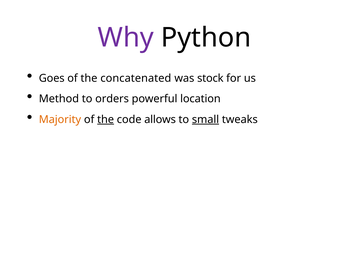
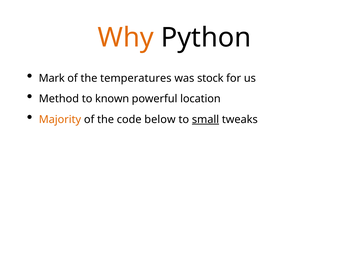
Why colour: purple -> orange (126, 38)
Goes: Goes -> Mark (52, 78)
concatenated: concatenated -> temperatures (136, 78)
orders: orders -> known (112, 99)
the underline: present -> none (106, 119)
allows: allows -> below (160, 119)
